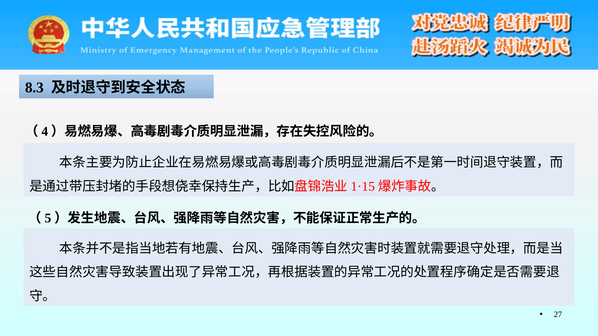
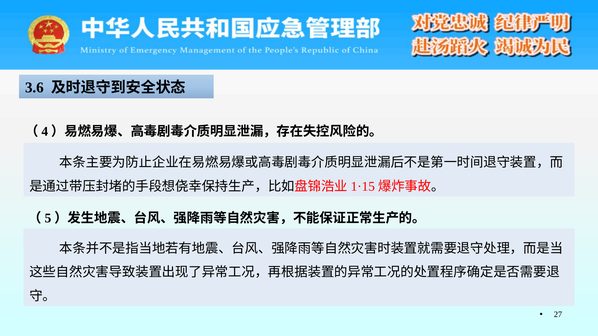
8.3: 8.3 -> 3.6 (34, 88)
